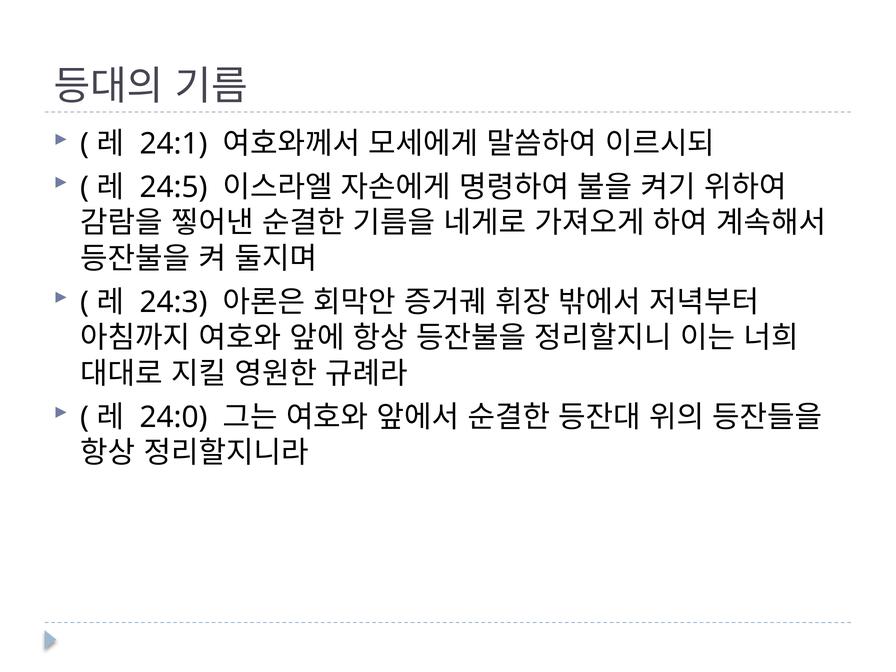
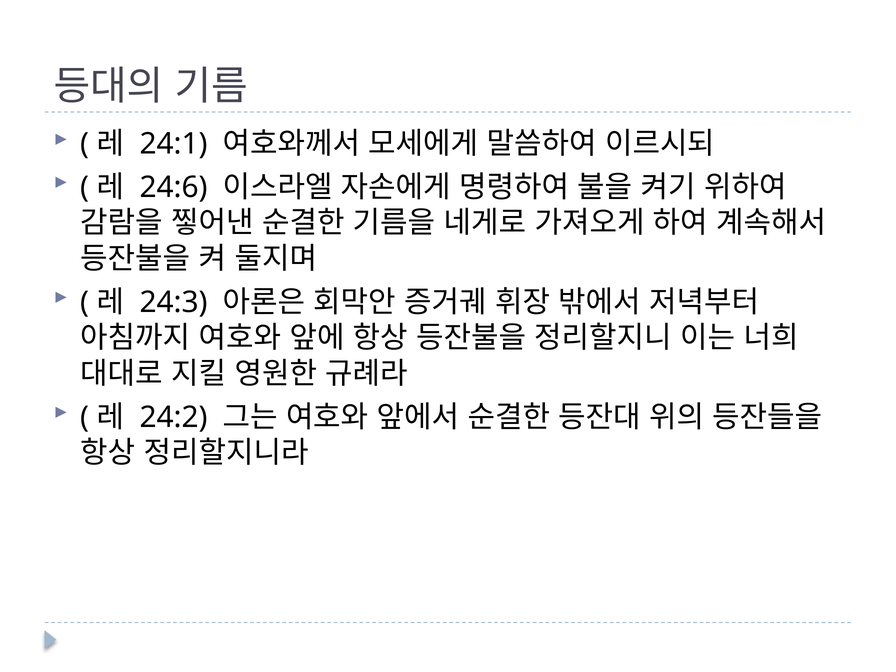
24:5: 24:5 -> 24:6 (174, 187)
24:0: 24:0 -> 24:2 (174, 417)
